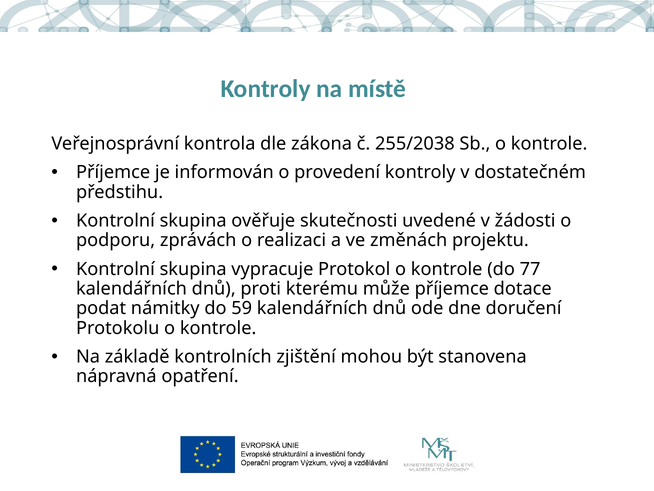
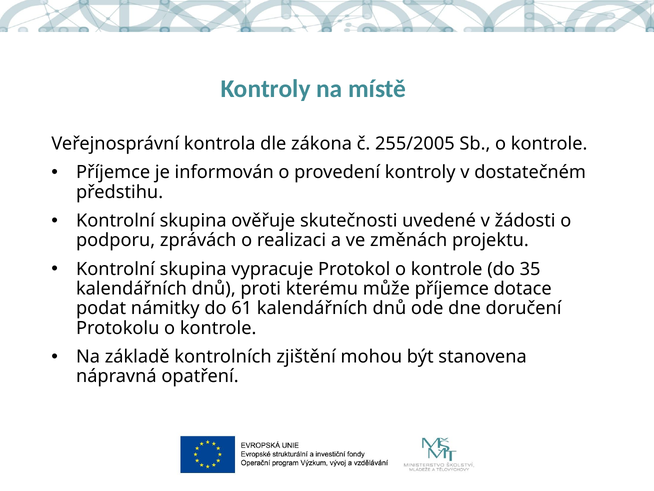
255/2038: 255/2038 -> 255/2005 (415, 144)
77: 77 -> 35 (530, 269)
59: 59 -> 61 (242, 308)
